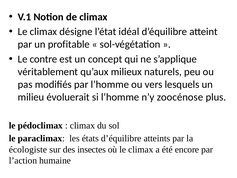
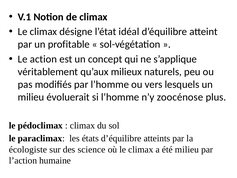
contre: contre -> action (43, 59)
insectes: insectes -> science (92, 149)
été encore: encore -> milieu (187, 149)
